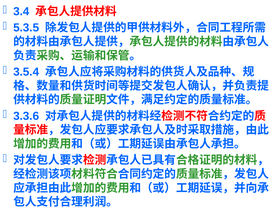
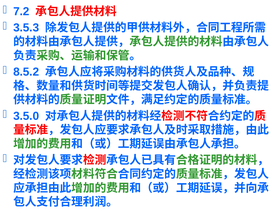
3.4: 3.4 -> 7.2 (21, 12)
5.3.5: 5.3.5 -> 3.5.3 (26, 28)
3.5.4: 3.5.4 -> 8.5.2 (26, 72)
3.3.6: 3.3.6 -> 3.5.0 (26, 116)
